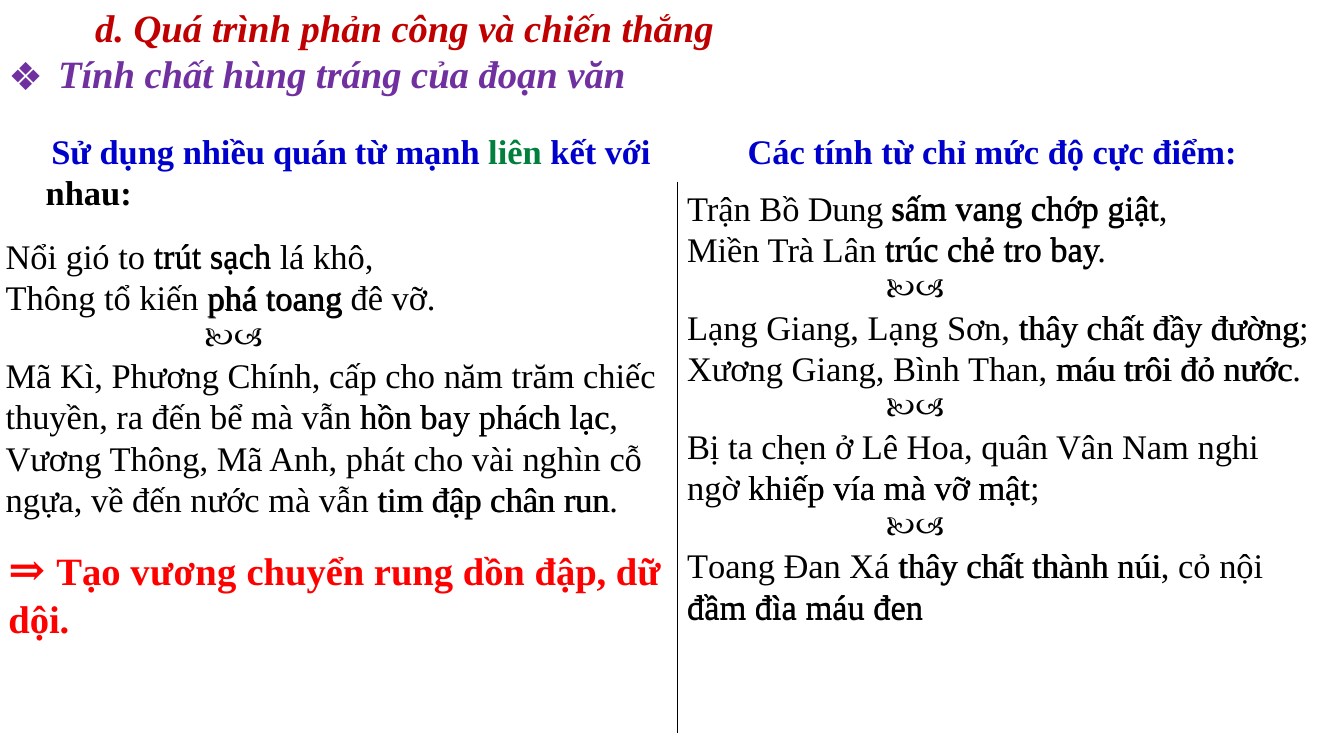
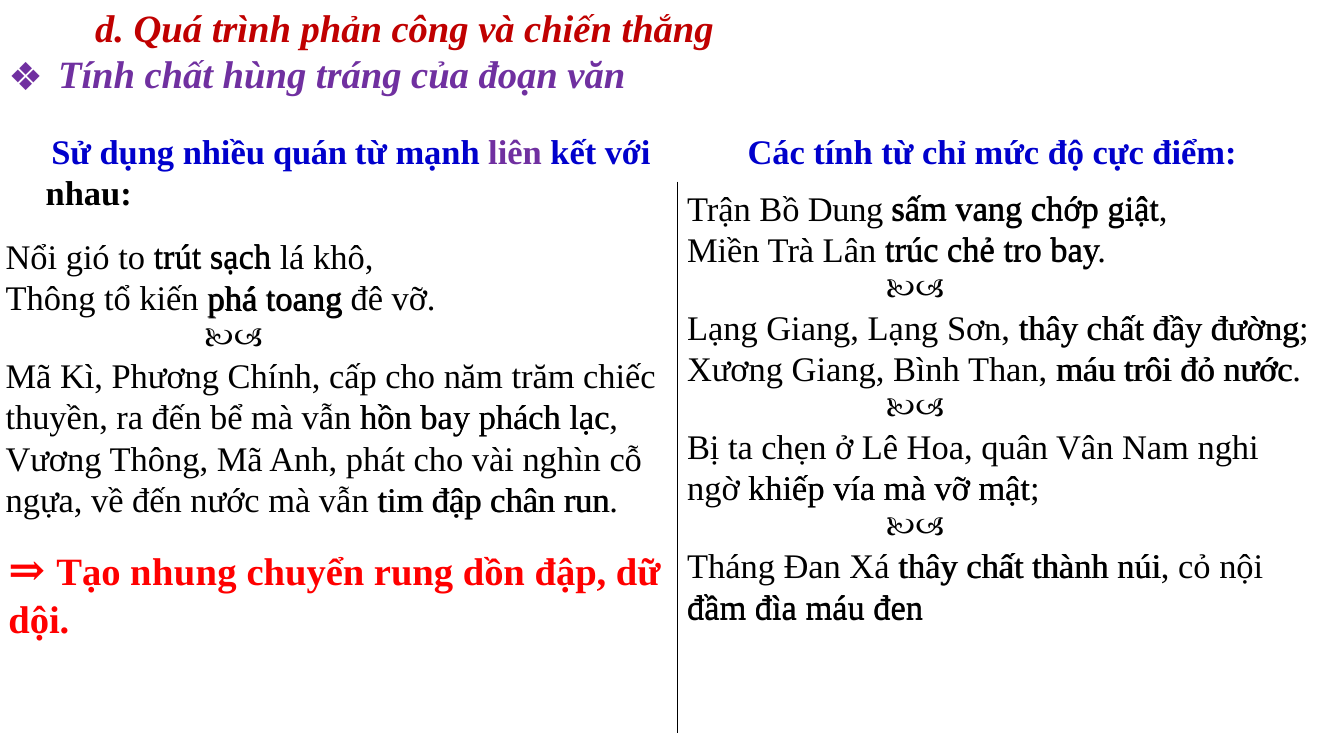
liên colour: green -> purple (515, 153)
Toang: Toang -> Tháng (731, 567)
Tạo vương: vương -> nhung (183, 573)
